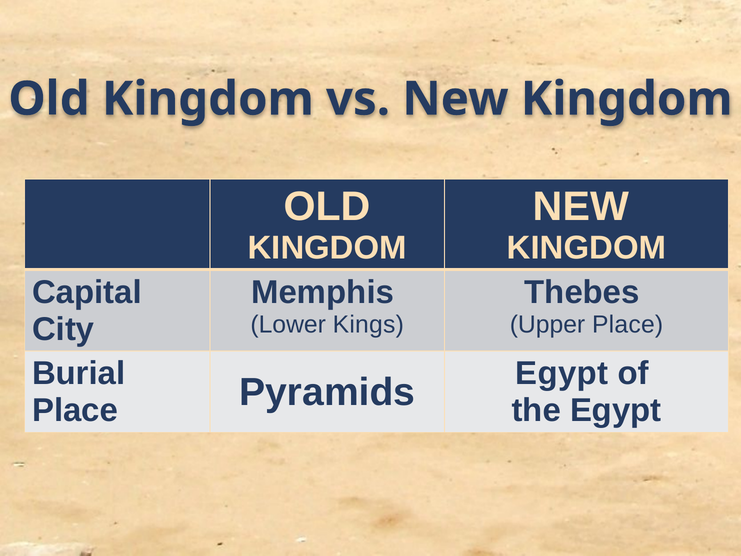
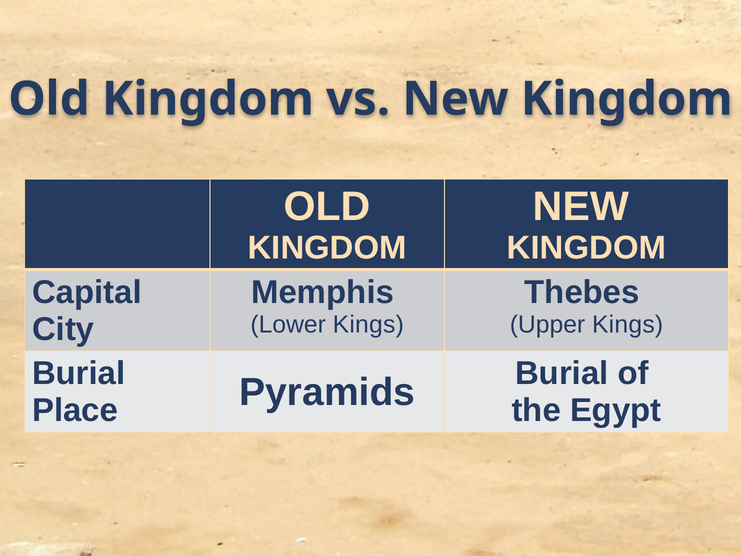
Upper Place: Place -> Kings (628, 324)
Pyramids Egypt: Egypt -> Burial (562, 373)
